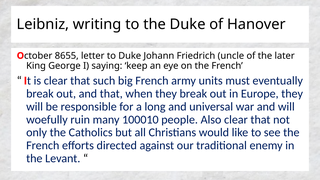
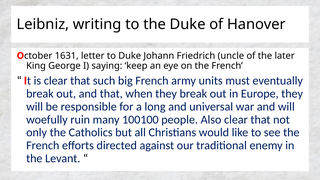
8655: 8655 -> 1631 (67, 56)
100010: 100010 -> 100100 (140, 120)
